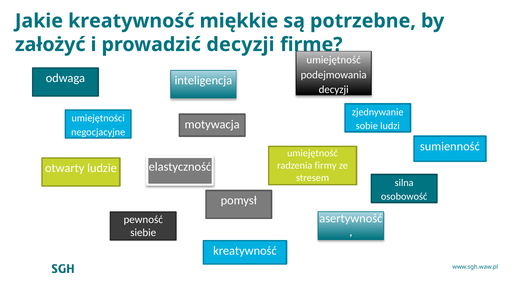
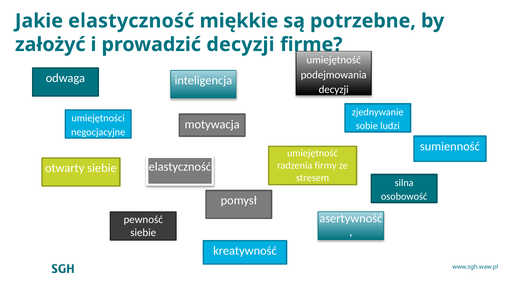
Jakie kreatywność: kreatywność -> elastyczność (131, 21)
otwarty ludzie: ludzie -> siebie (102, 168)
